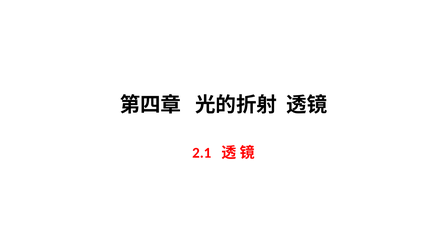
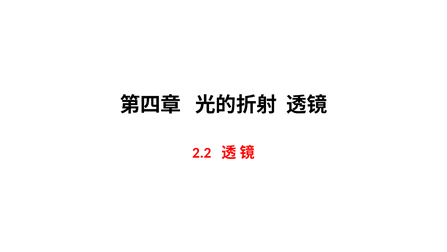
2.1: 2.1 -> 2.2 (202, 153)
